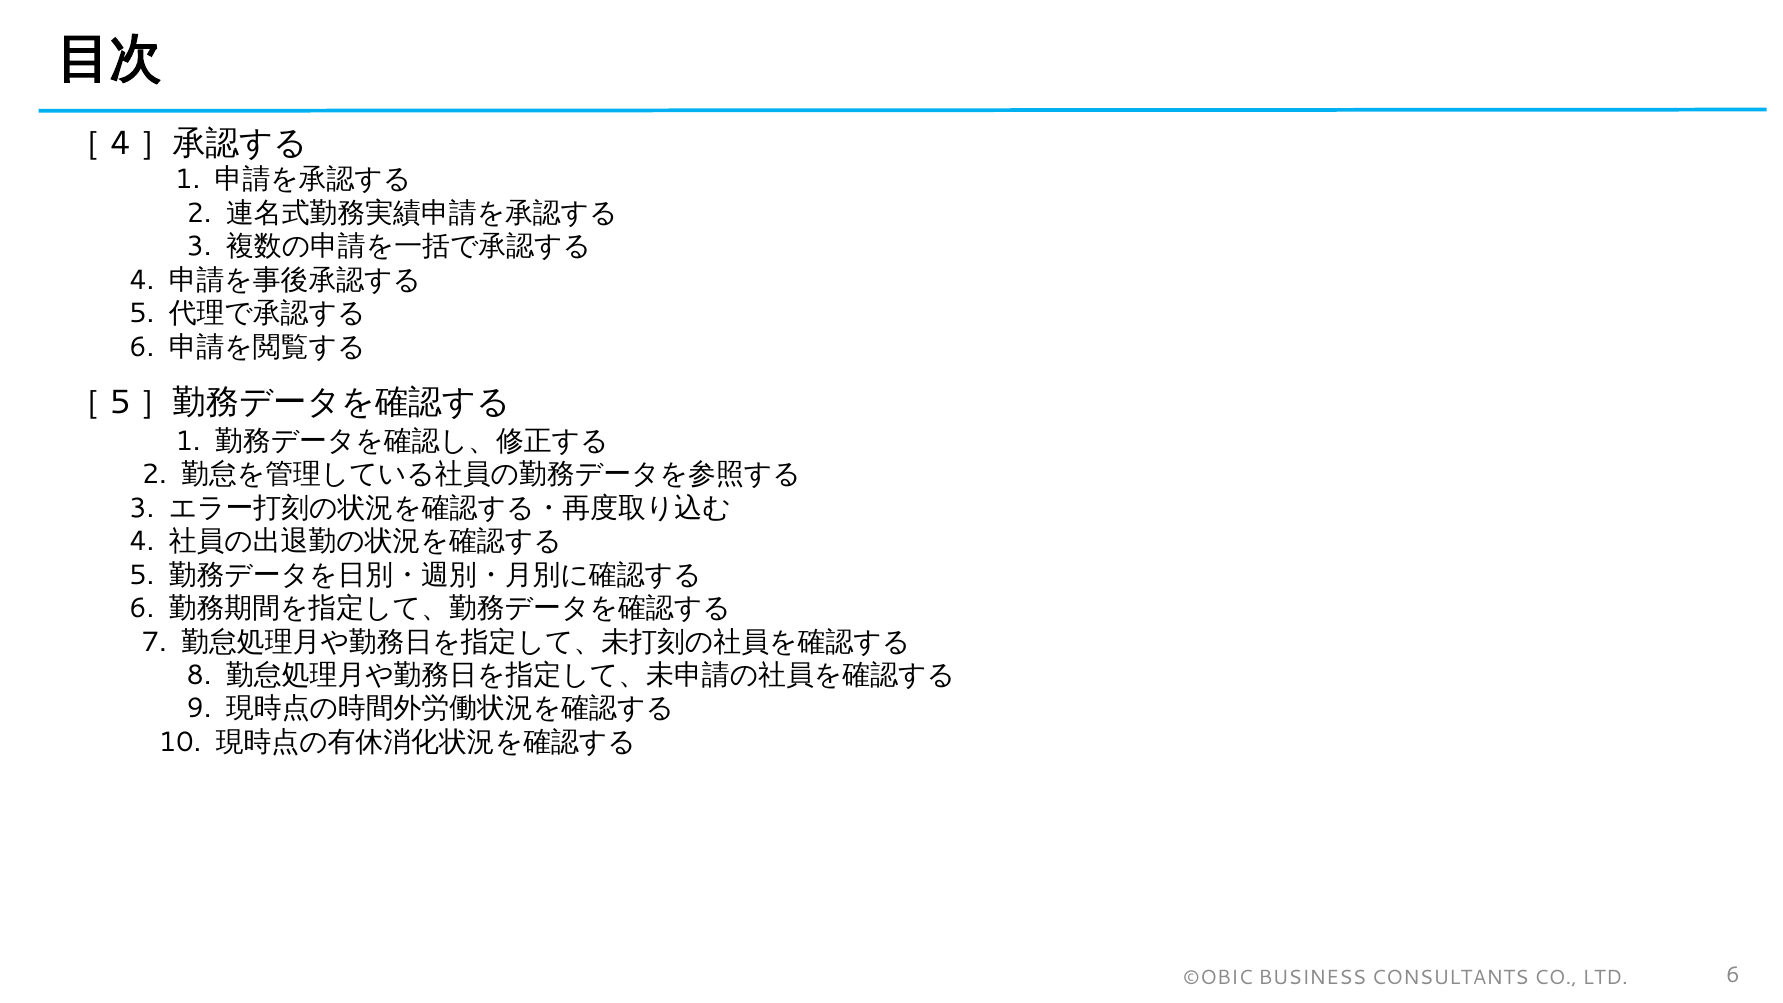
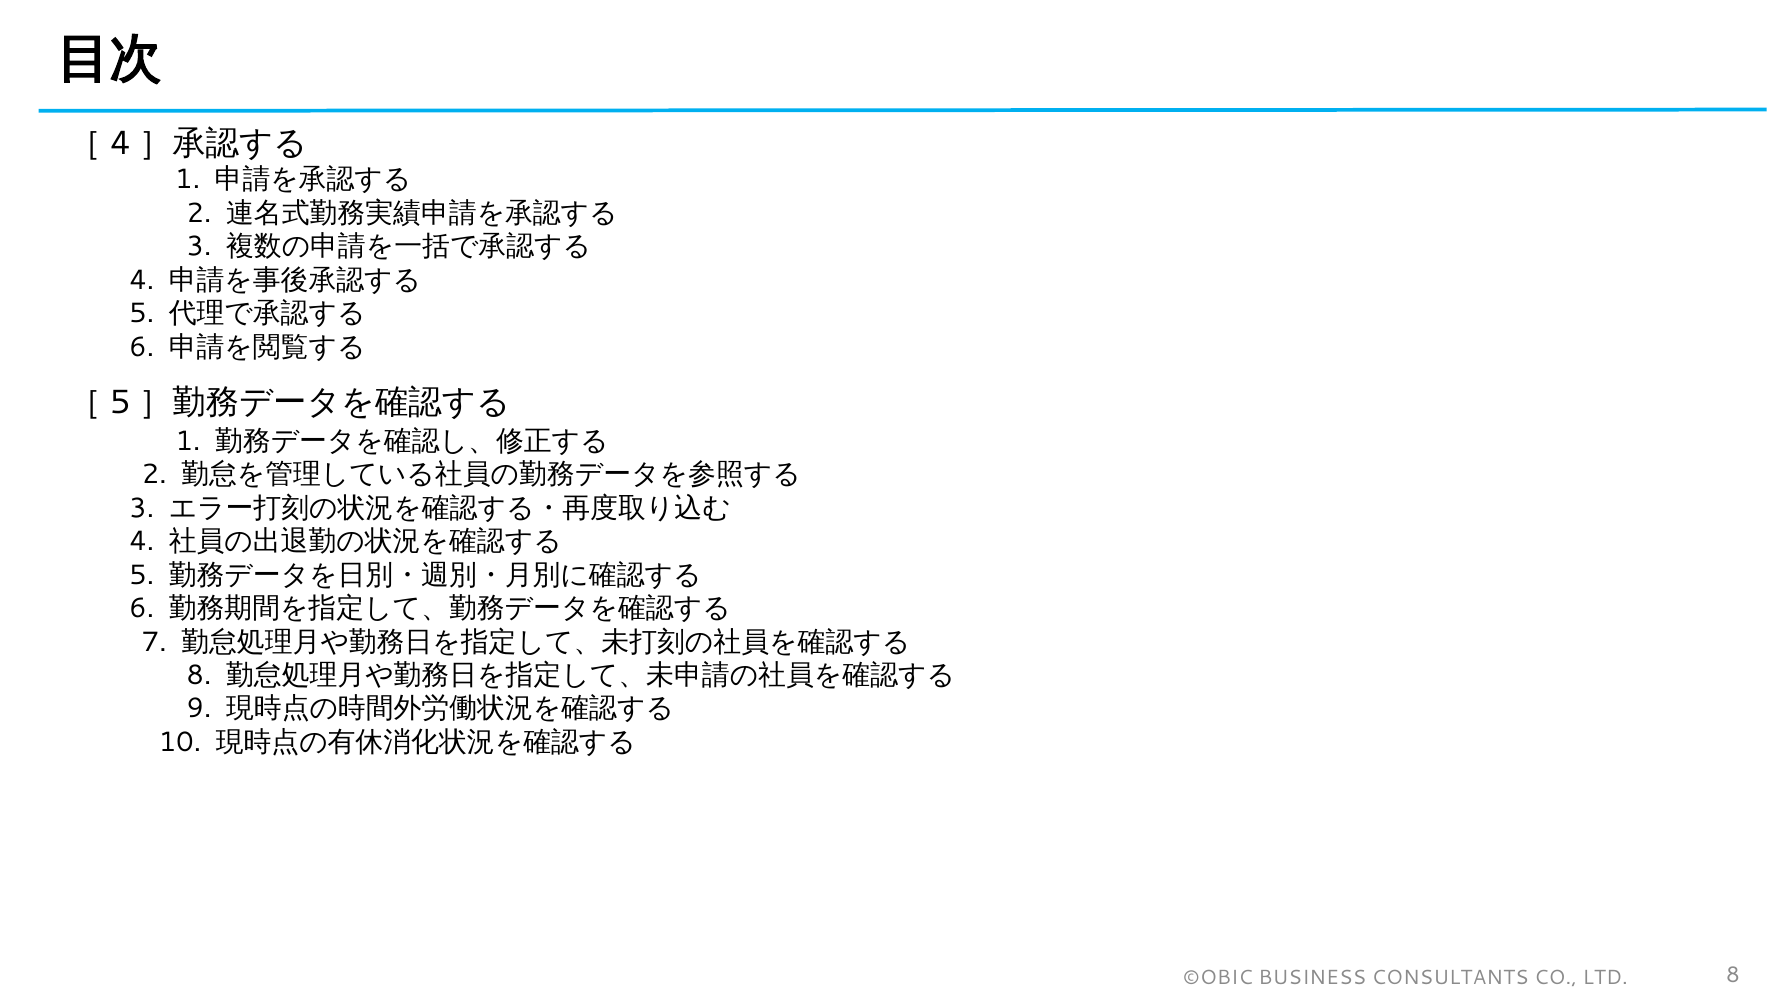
LTD 6: 6 -> 8 (1733, 975)
